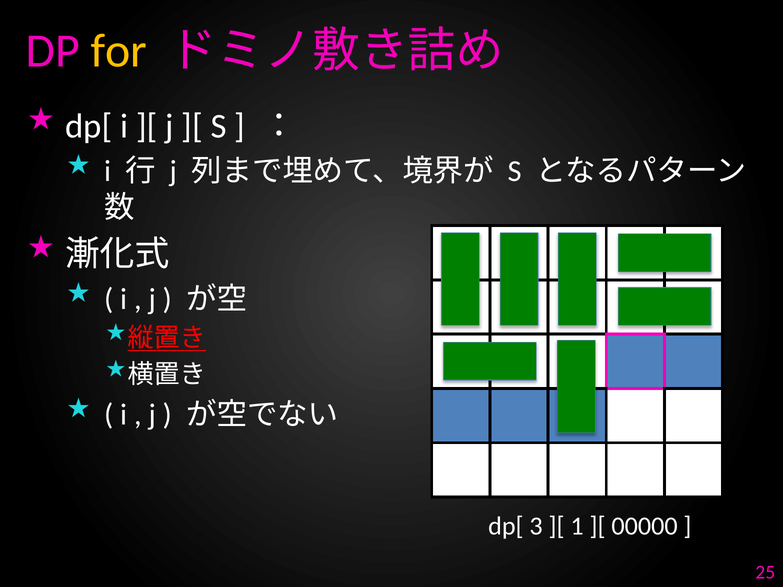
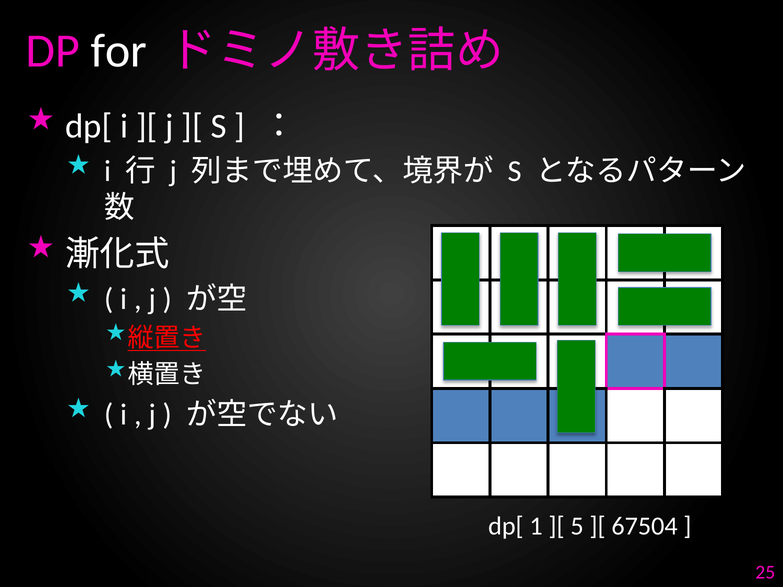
for colour: yellow -> white (119, 51)
3: 3 -> 1 (536, 526)
1: 1 -> 5 (577, 526)
00000: 00000 -> 67504 (645, 526)
